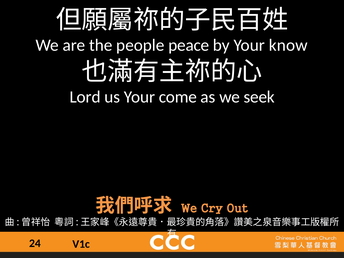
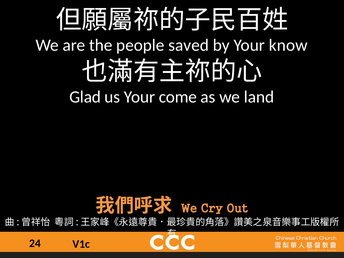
peace: peace -> saved (189, 45)
Lord: Lord -> Glad (85, 97)
seek: seek -> land (259, 97)
